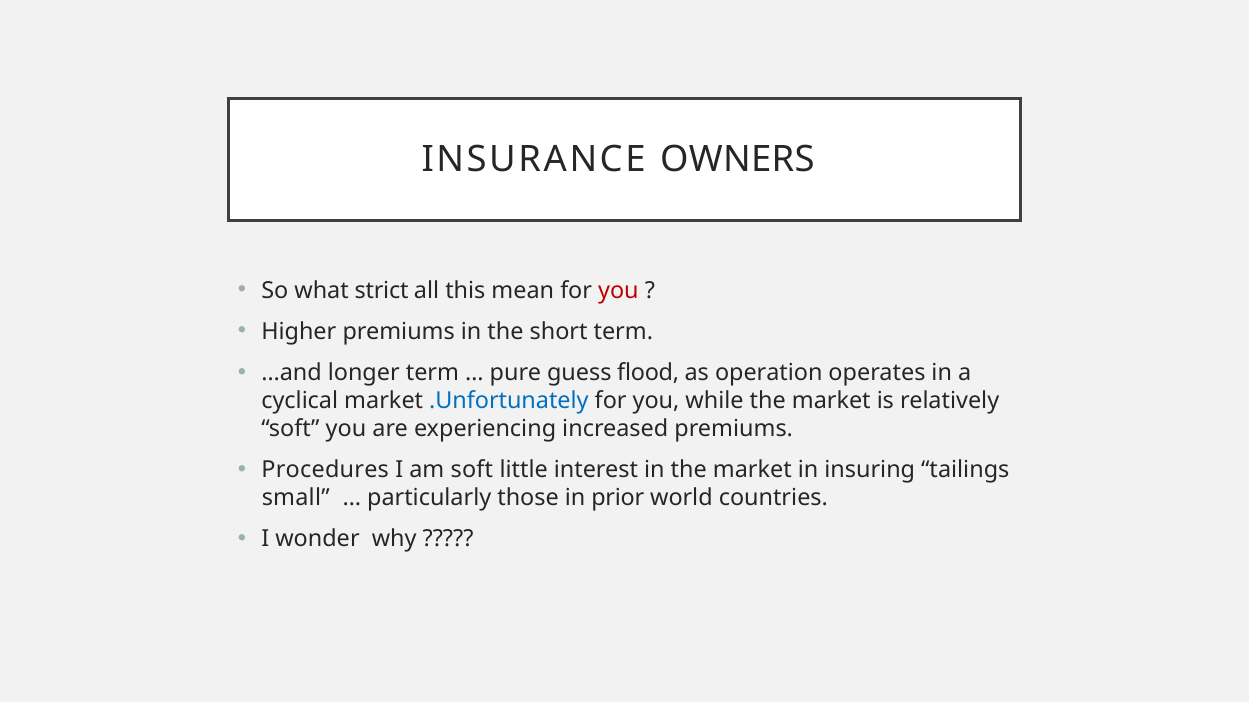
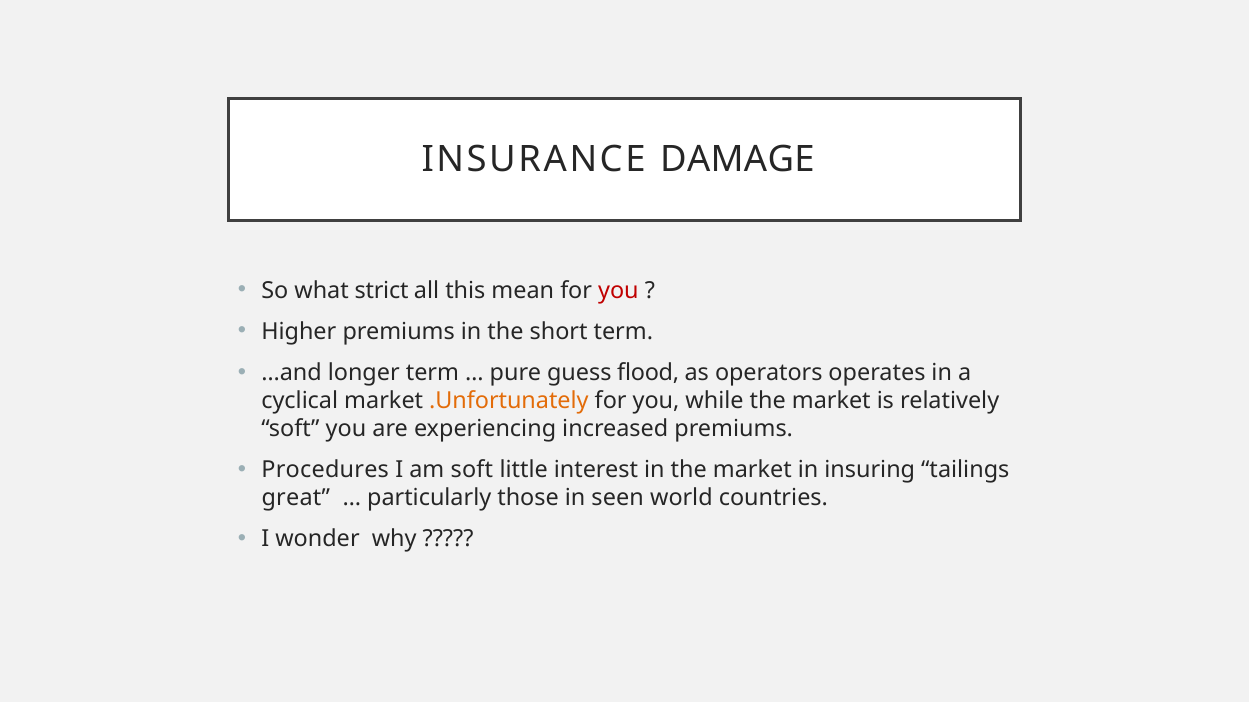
OWNERS: OWNERS -> DAMAGE (737, 160)
operation: operation -> operators (769, 373)
.Unfortunately colour: blue -> orange (509, 401)
small: small -> great (296, 498)
prior: prior -> seen (618, 498)
